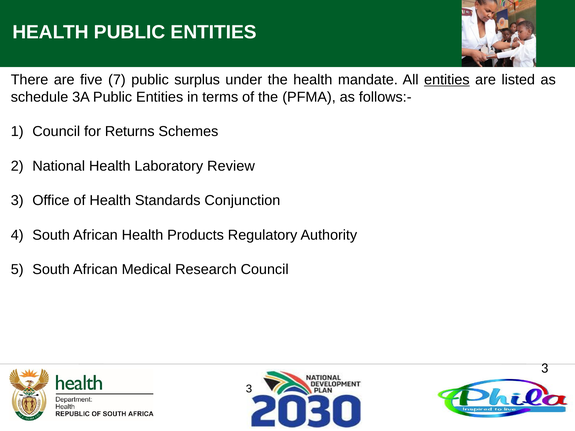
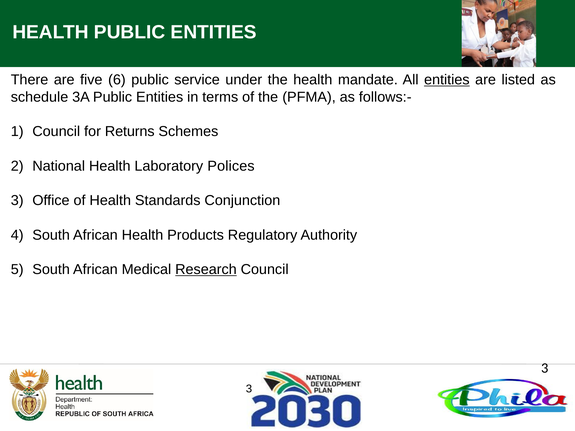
7: 7 -> 6 (117, 80)
surplus: surplus -> service (197, 80)
Review: Review -> Polices (231, 166)
Research underline: none -> present (206, 270)
